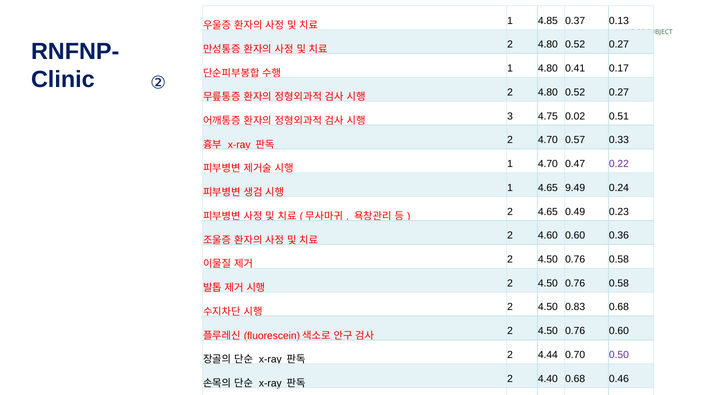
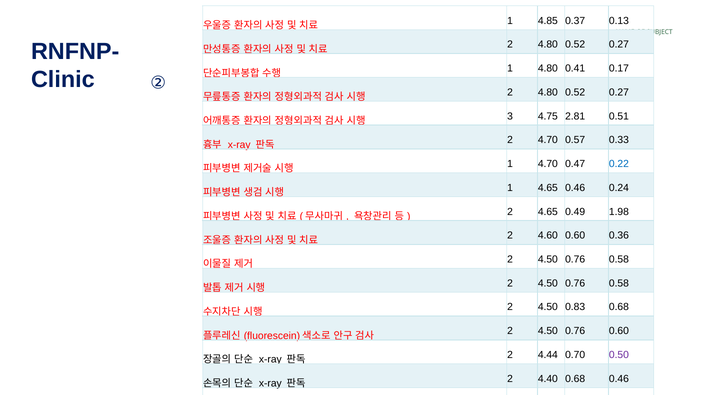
0.02: 0.02 -> 2.81 (575, 116)
0.22 colour: purple -> blue (619, 164)
4.65 9.49: 9.49 -> 0.46 (575, 188)
0.23: 0.23 -> 1.98 (619, 212)
